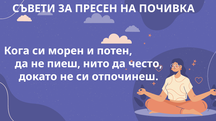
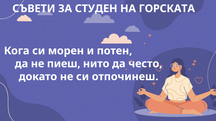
ПРЕСЕН: ПРЕСЕН -> СТУДЕН (96, 9)
ПОЧИВКА: ПОЧИВКА -> ГОРСКАТА (167, 9)
